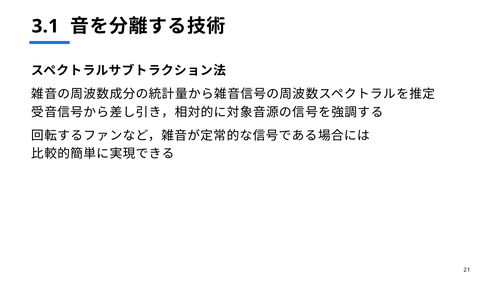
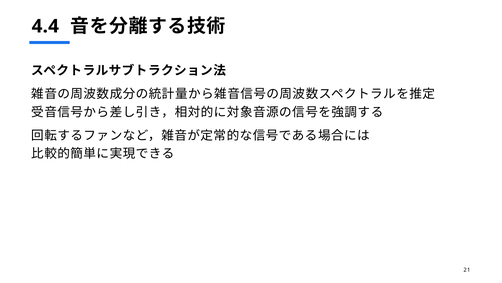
3.1: 3.1 -> 4.4 (45, 26)
